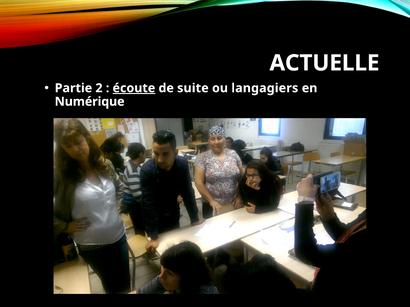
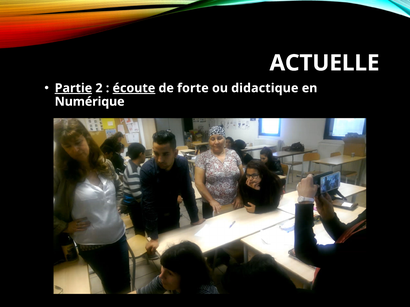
Partie underline: none -> present (73, 88)
suite: suite -> forte (193, 88)
langagiers: langagiers -> didactique (265, 88)
